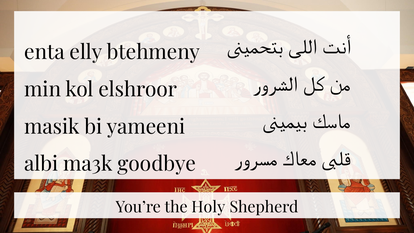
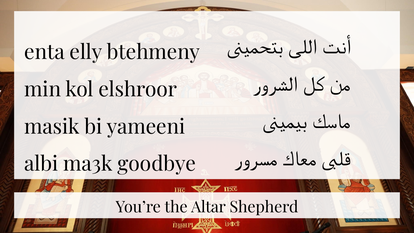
Holy: Holy -> Altar (208, 207)
